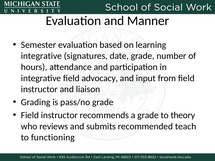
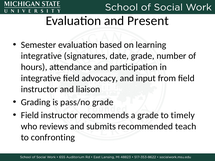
Manner: Manner -> Present (148, 21)
theory: theory -> timely (183, 115)
functioning: functioning -> confronting (53, 138)
